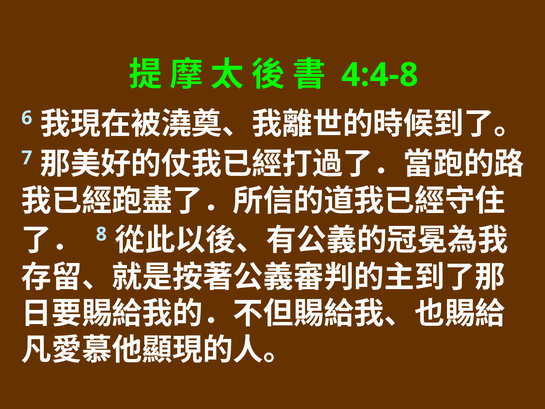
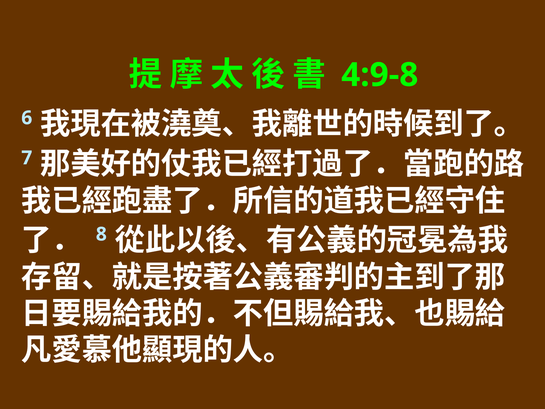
4:4-8: 4:4-8 -> 4:9-8 (380, 75)
